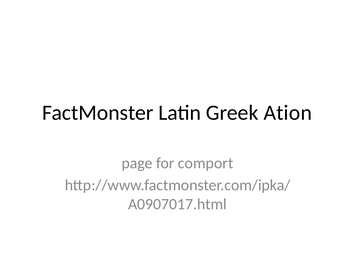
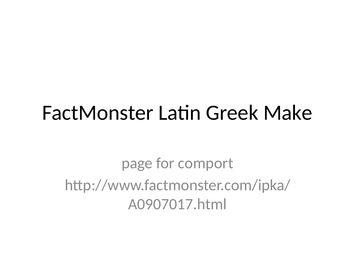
Ation: Ation -> Make (288, 113)
